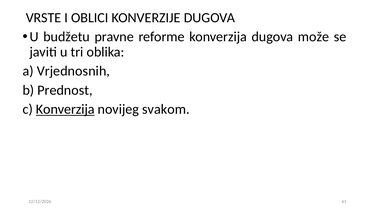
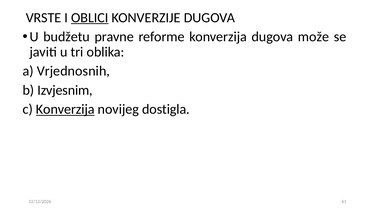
OBLICI underline: none -> present (90, 18)
Prednost: Prednost -> Izvjesnim (65, 90)
svakom: svakom -> dostigla (166, 109)
